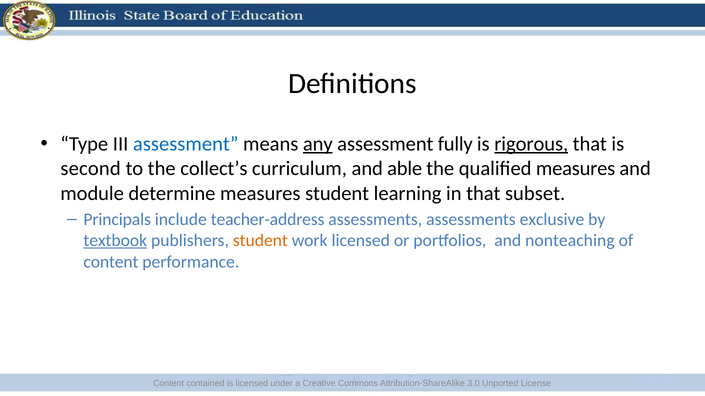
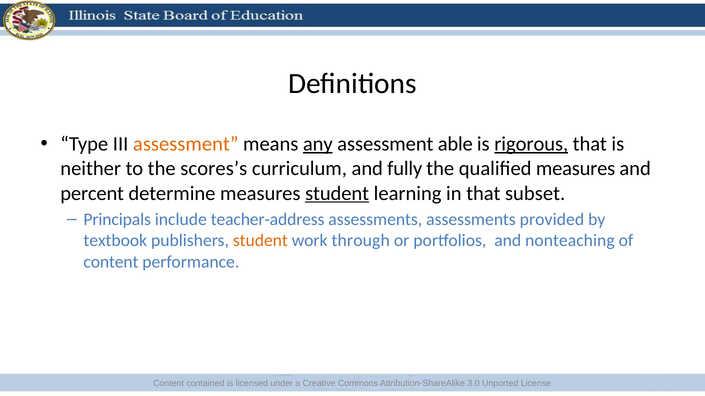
assessment colour: blue -> orange (186, 144)
fully: fully -> able (455, 144)
second: second -> neither (91, 169)
collect’s: collect’s -> scores’s (214, 169)
able: able -> fully (405, 169)
module: module -> percent (92, 194)
student underline: none -> present (337, 194)
exclusive: exclusive -> provided (552, 220)
textbook underline: present -> none (115, 241)
work licensed: licensed -> through (361, 241)
